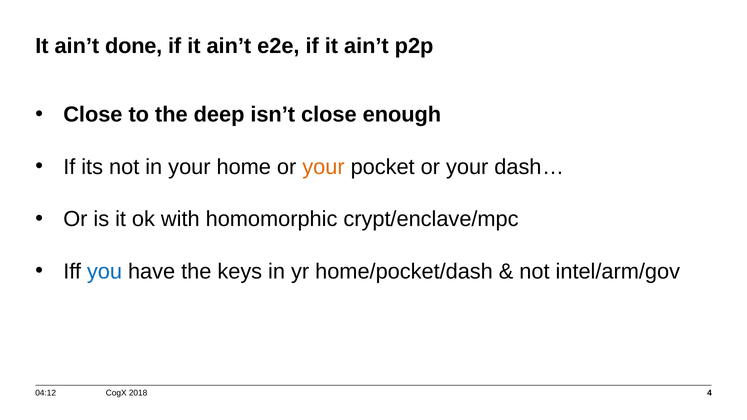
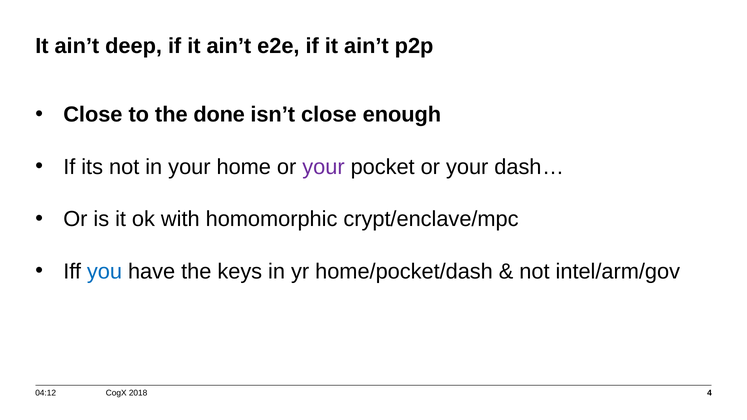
done: done -> deep (134, 46)
deep: deep -> done (219, 115)
your colour: orange -> purple (323, 167)
